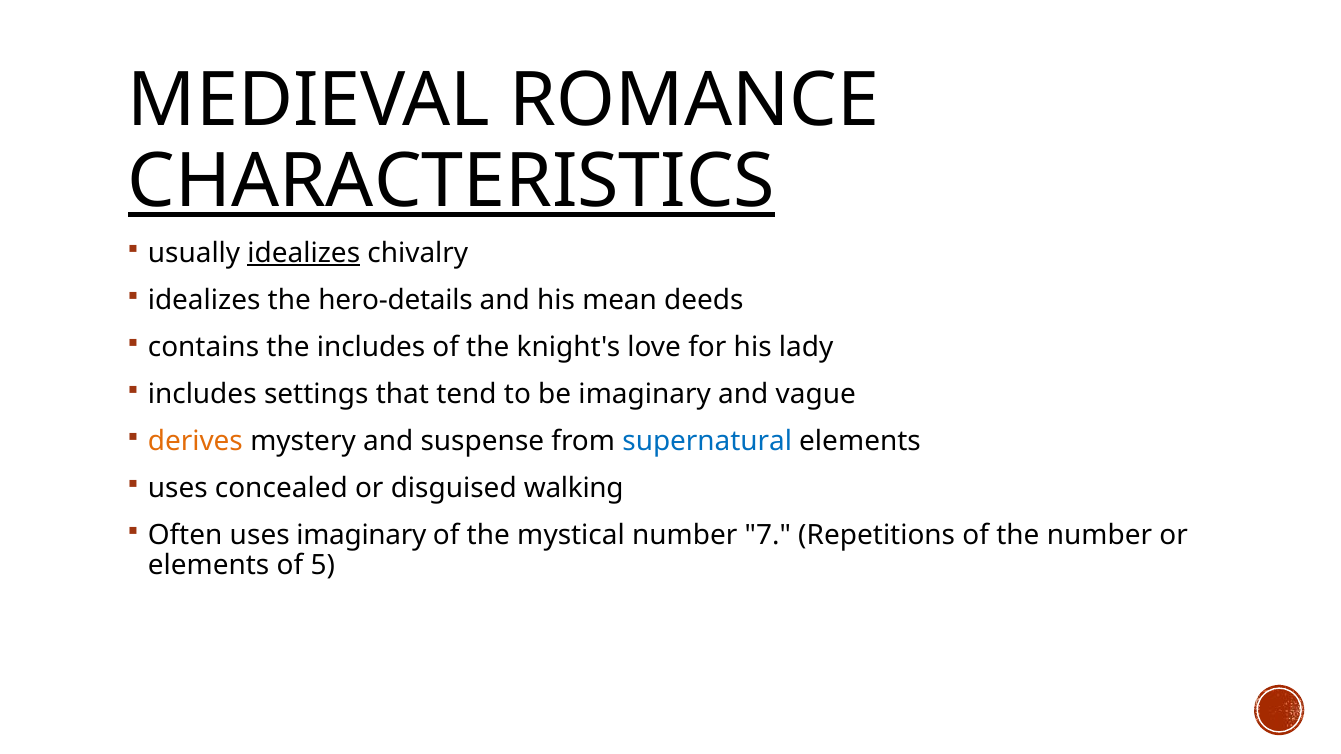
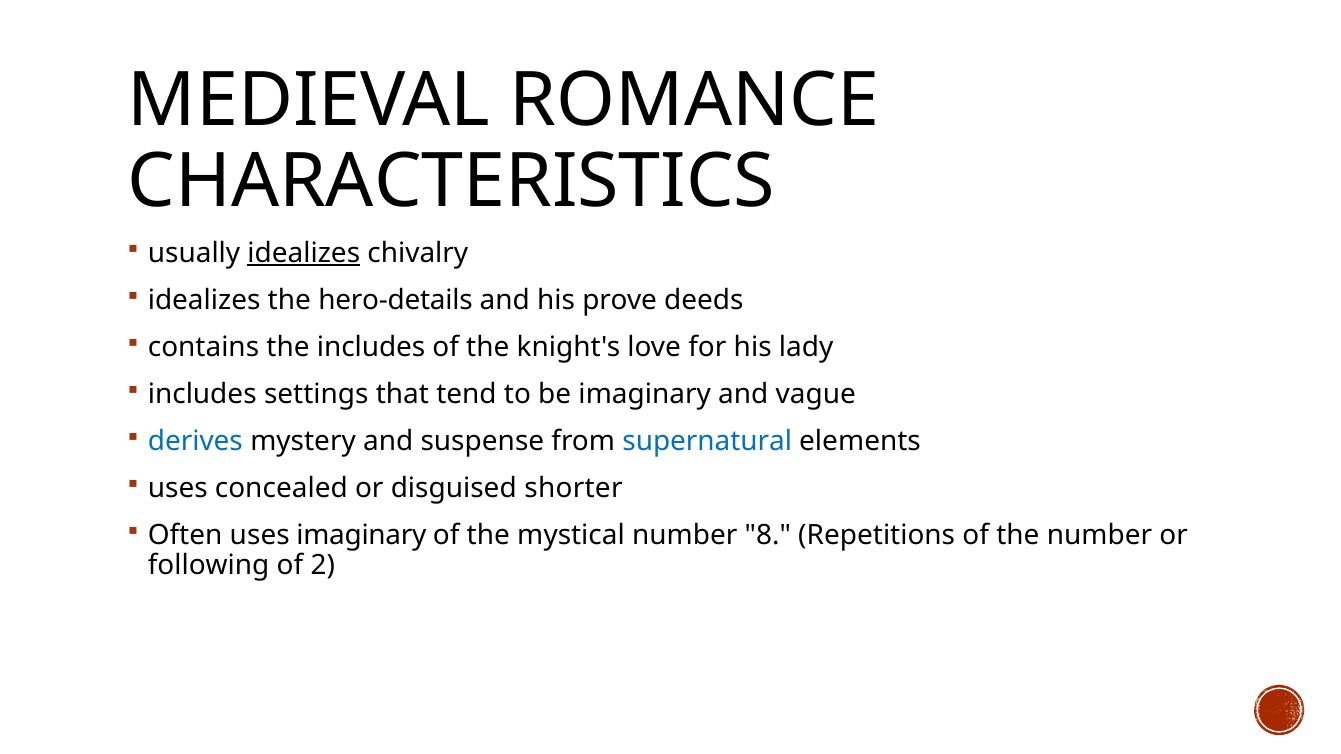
CHARACTERISTICS underline: present -> none (451, 182)
mean: mean -> prove (620, 300)
derives colour: orange -> blue (195, 441)
walking: walking -> shorter (573, 488)
7: 7 -> 8 (768, 535)
elements: elements -> following (209, 565)
5: 5 -> 2 (323, 565)
